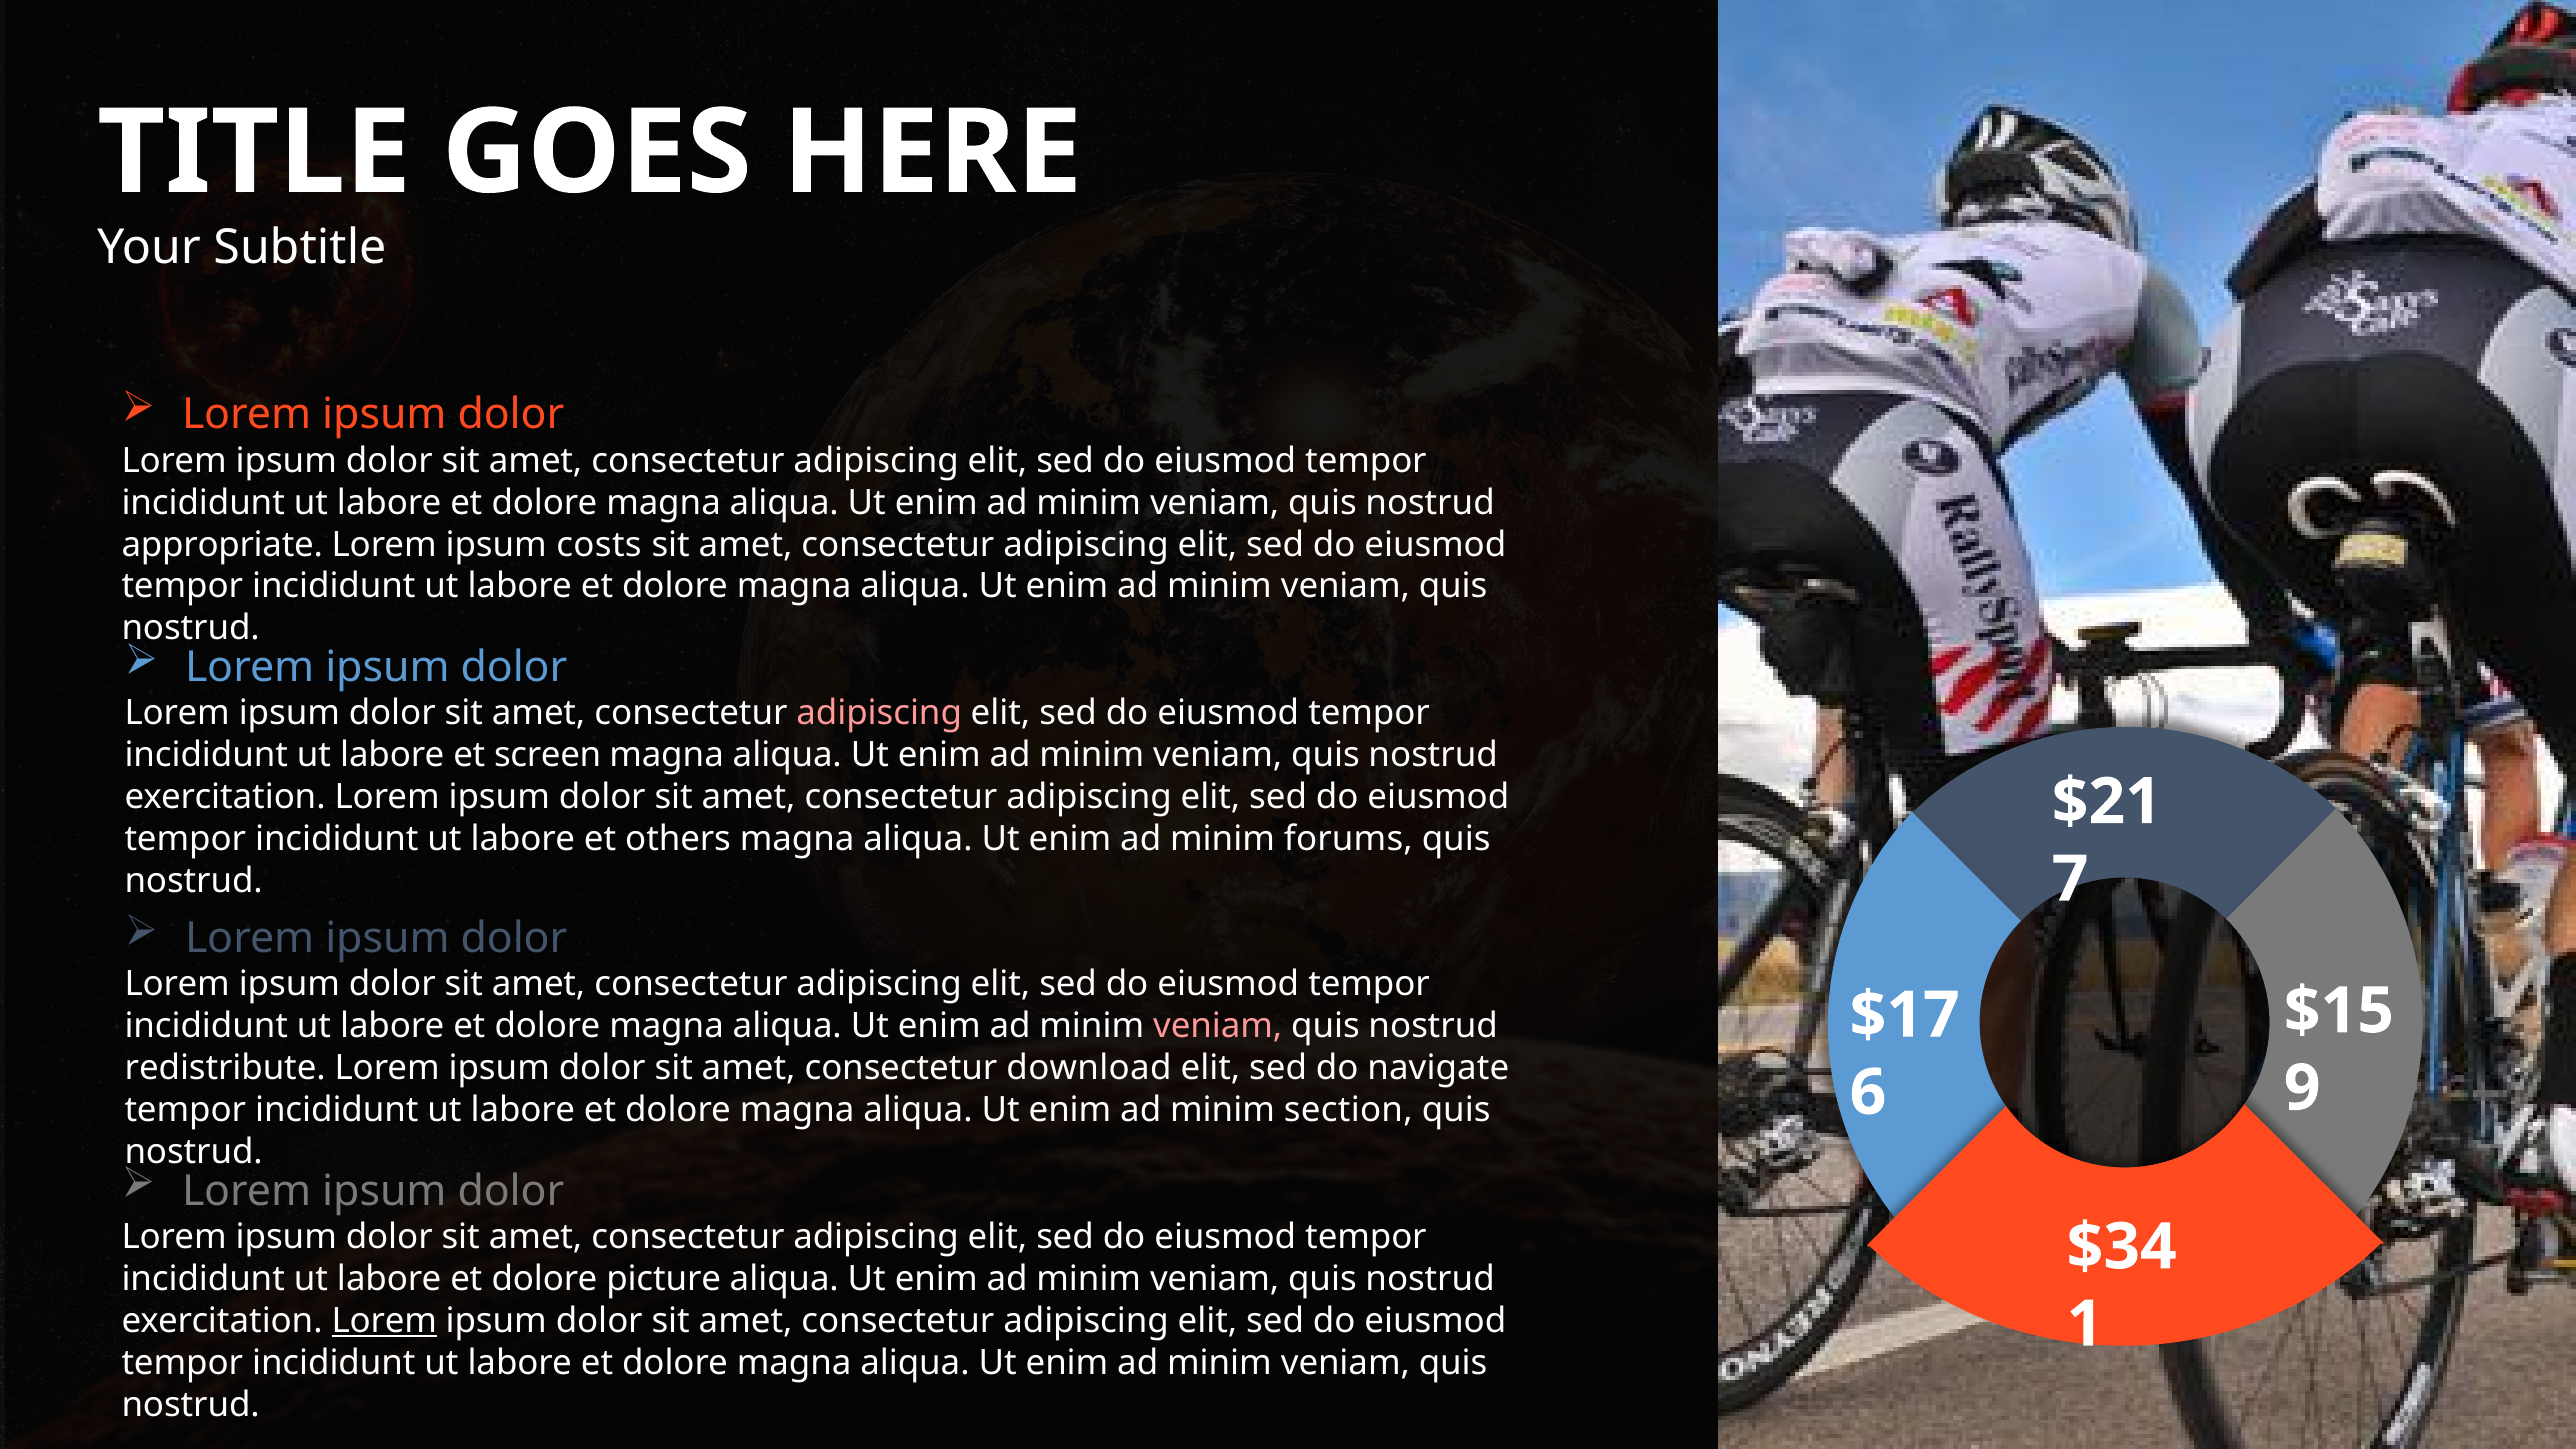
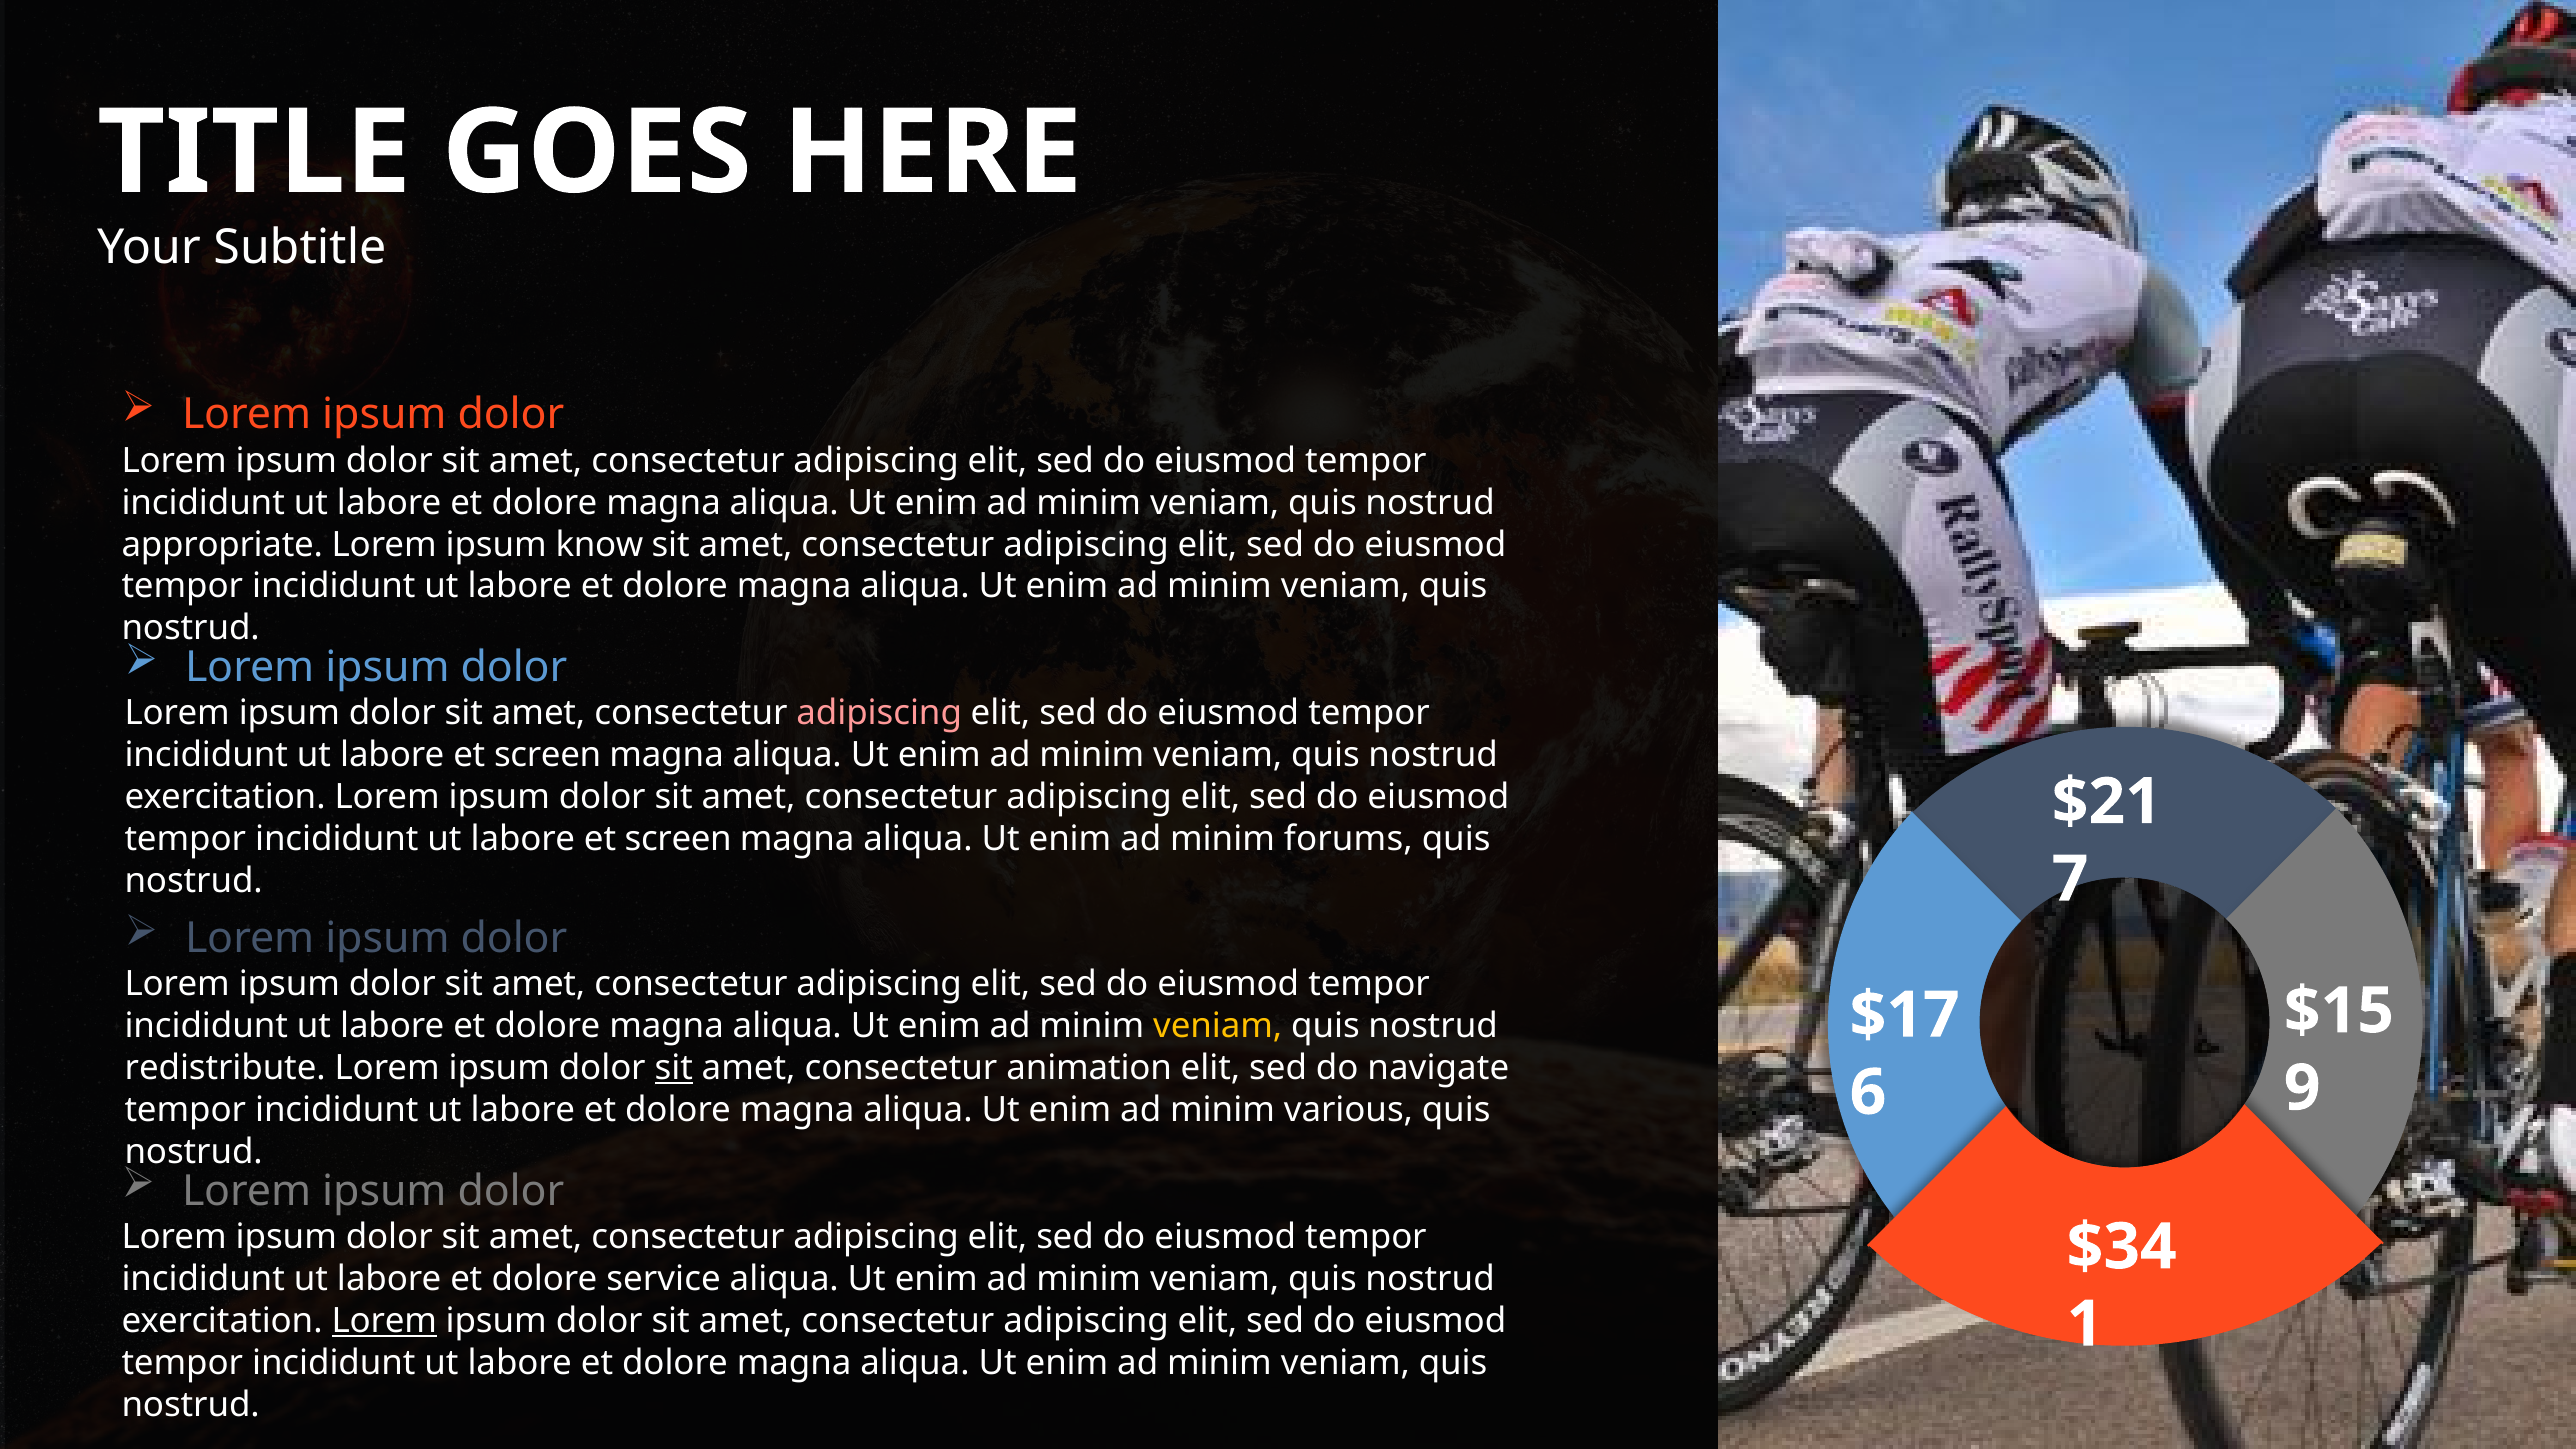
costs: costs -> know (599, 544)
others: others -> screen (678, 839)
veniam colour: pink -> yellow (1218, 1026)
sit underline: none -> present (674, 1068)
download: download -> animation (1089, 1068)
section: section -> various (1348, 1110)
picture: picture -> service (664, 1279)
